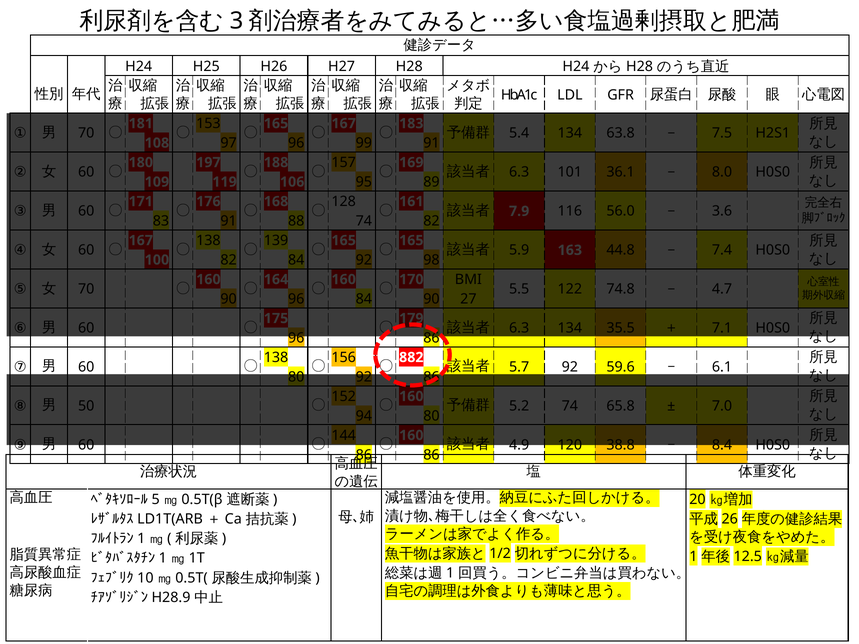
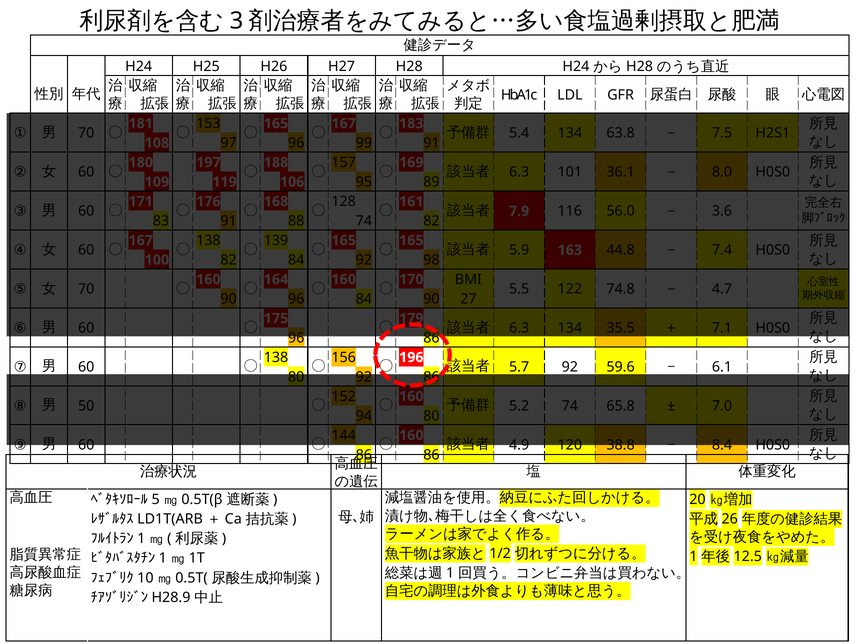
882: 882 -> 196 (411, 358)
